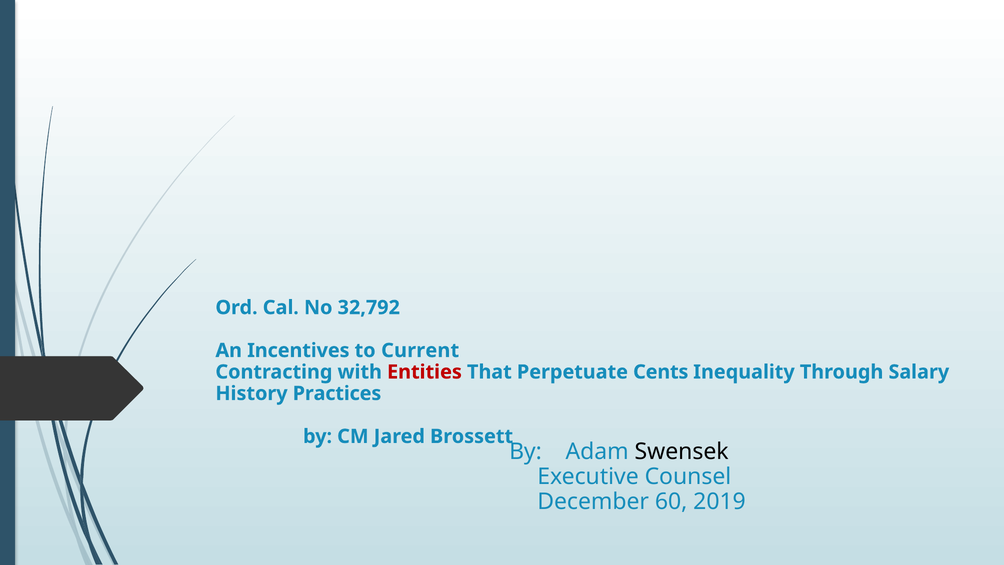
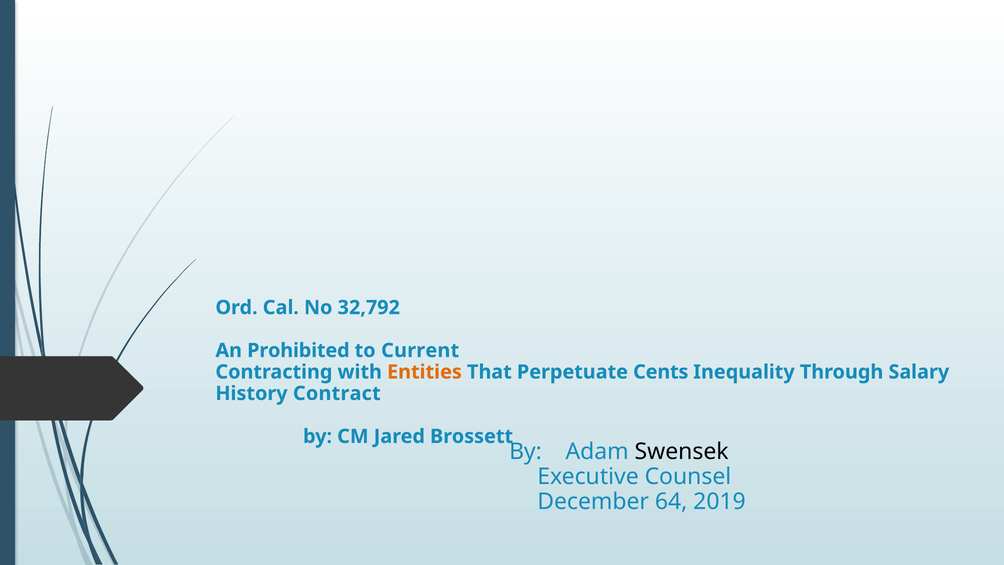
Incentives: Incentives -> Prohibited (298, 350)
Entities colour: red -> orange (424, 372)
Practices: Practices -> Contract (337, 393)
60: 60 -> 64 (671, 501)
